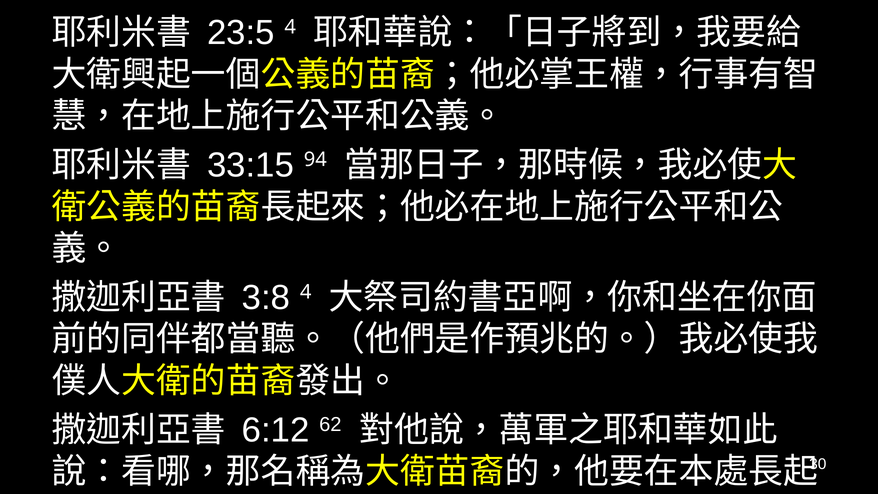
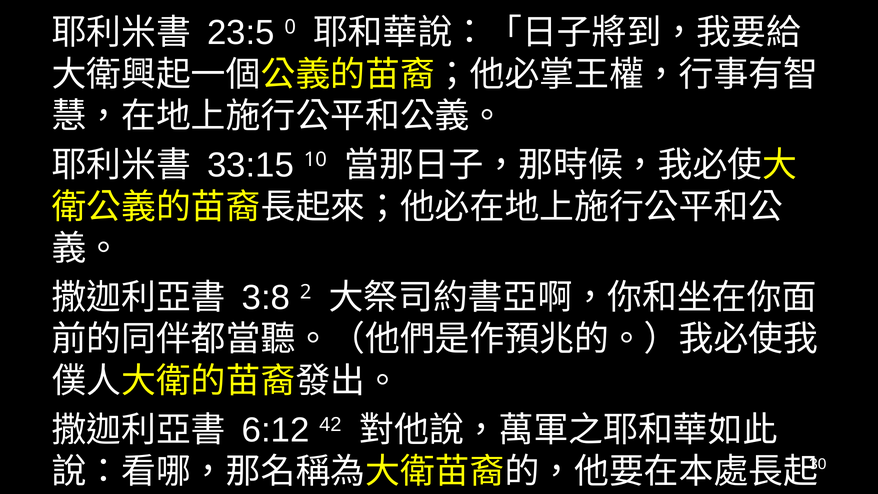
23:5 4: 4 -> 0 (290, 27)
94: 94 -> 10 (315, 160)
3:8 4: 4 -> 2 (306, 292)
62: 62 -> 42 (330, 424)
